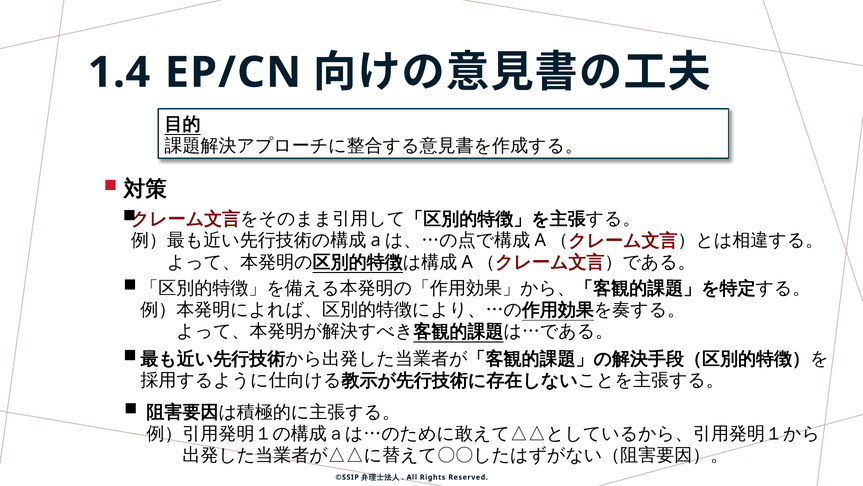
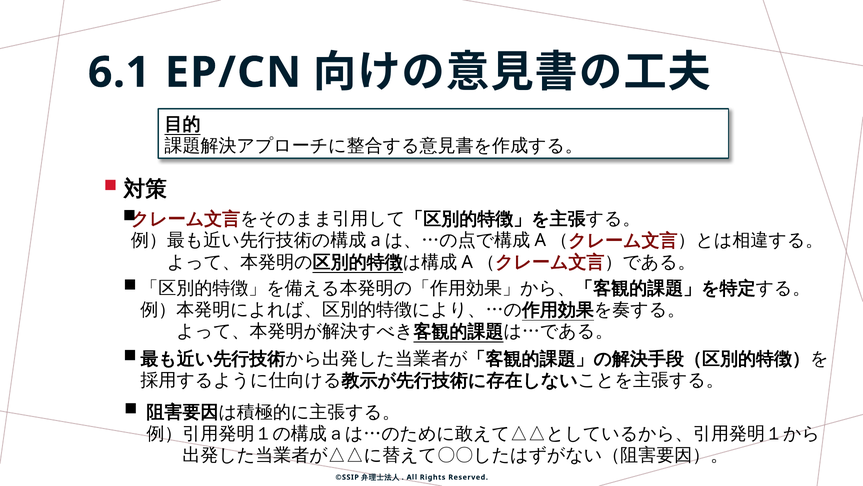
1.4: 1.4 -> 6.1 (119, 72)
